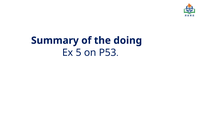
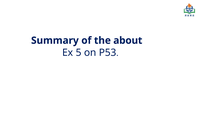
doing: doing -> about (128, 40)
